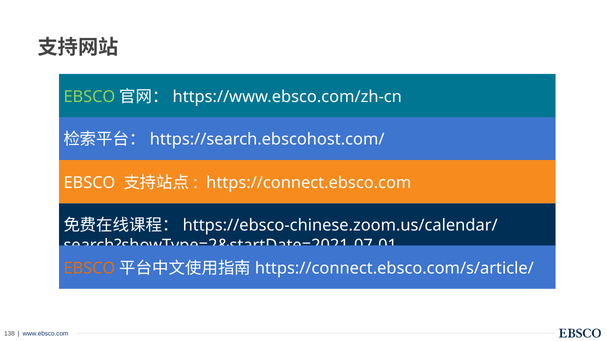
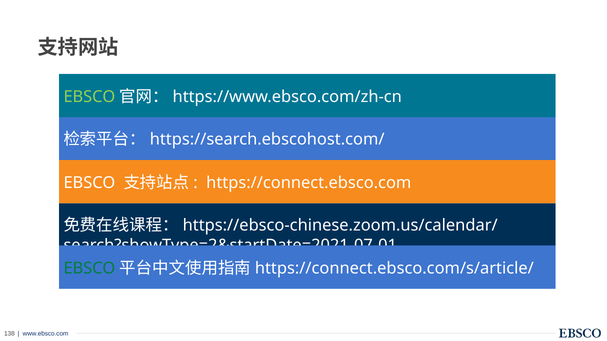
EBSCO colour: orange -> green (89, 269)
